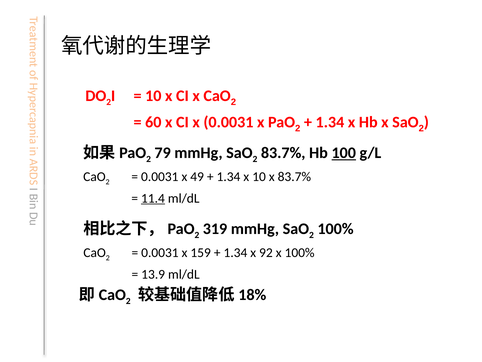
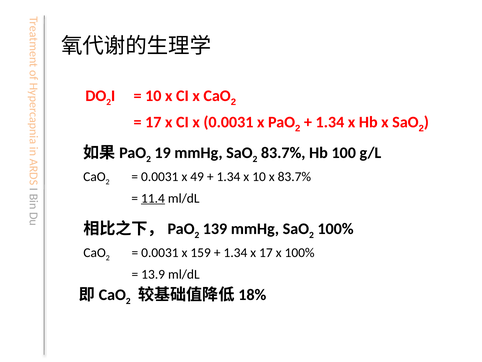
60: 60 -> 17 (153, 122)
79: 79 -> 19 (163, 153)
100 underline: present -> none (344, 153)
319: 319 -> 139 (215, 229)
x 92: 92 -> 17 (266, 252)
